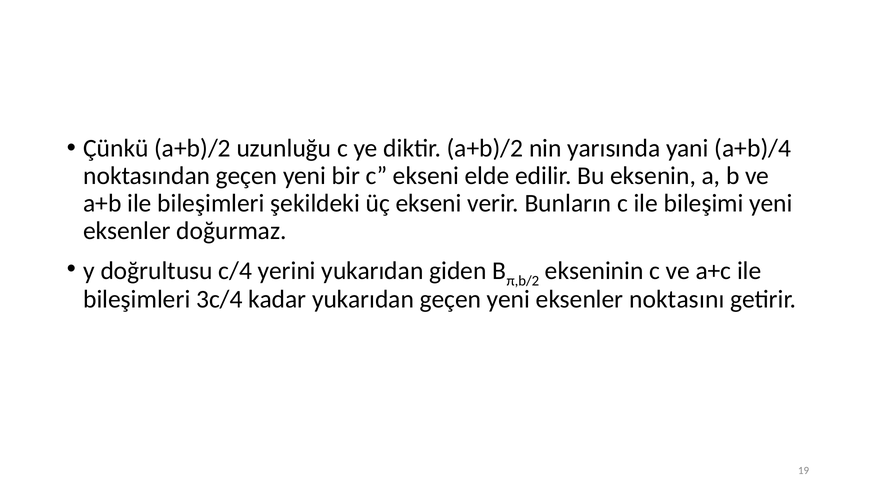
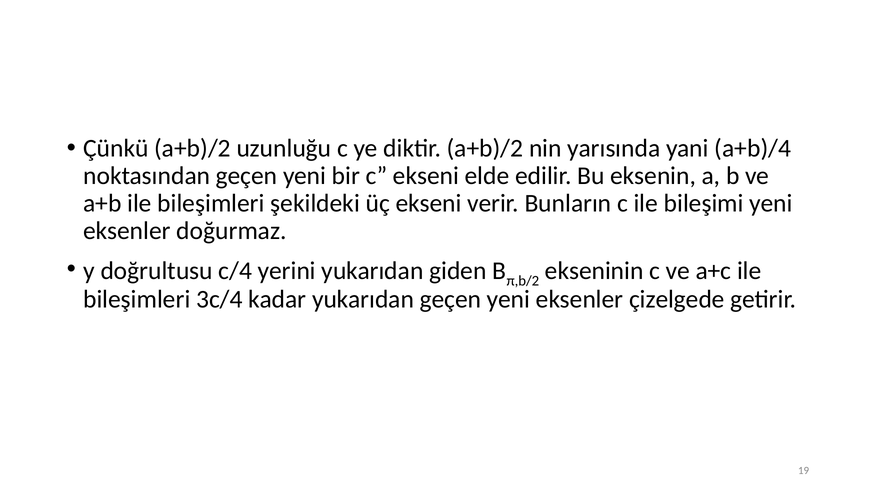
noktasını: noktasını -> çizelgede (677, 299)
